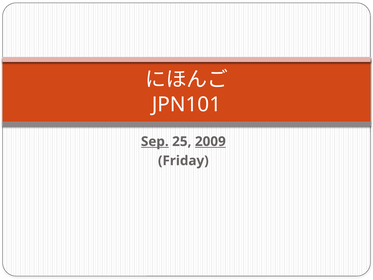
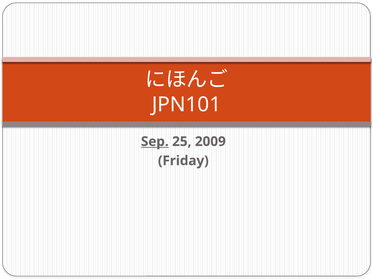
2009 underline: present -> none (210, 141)
